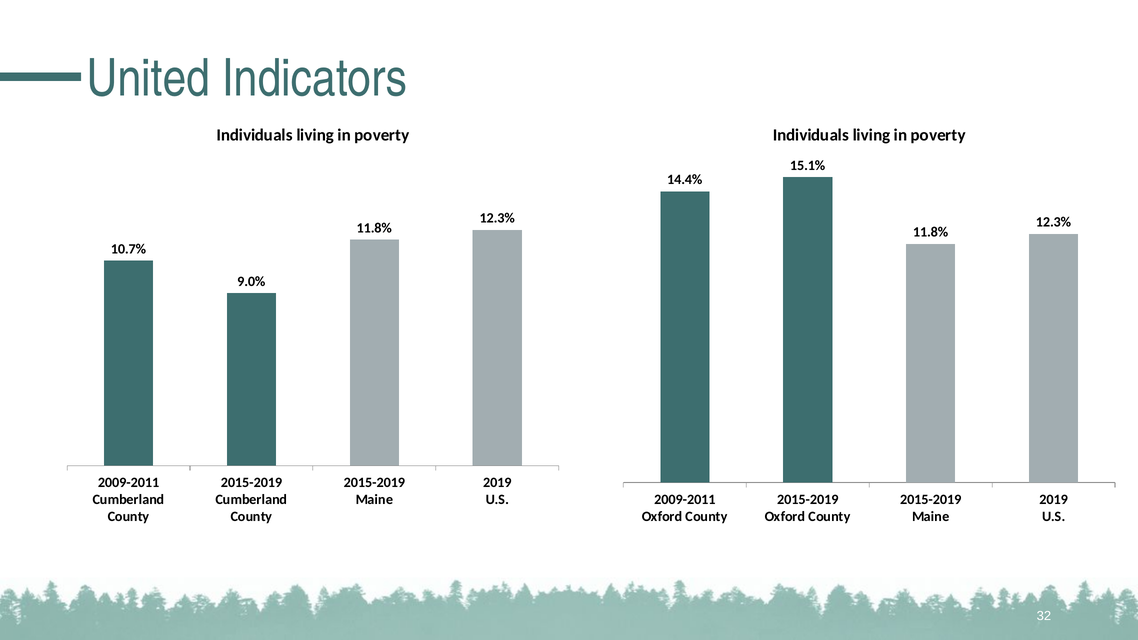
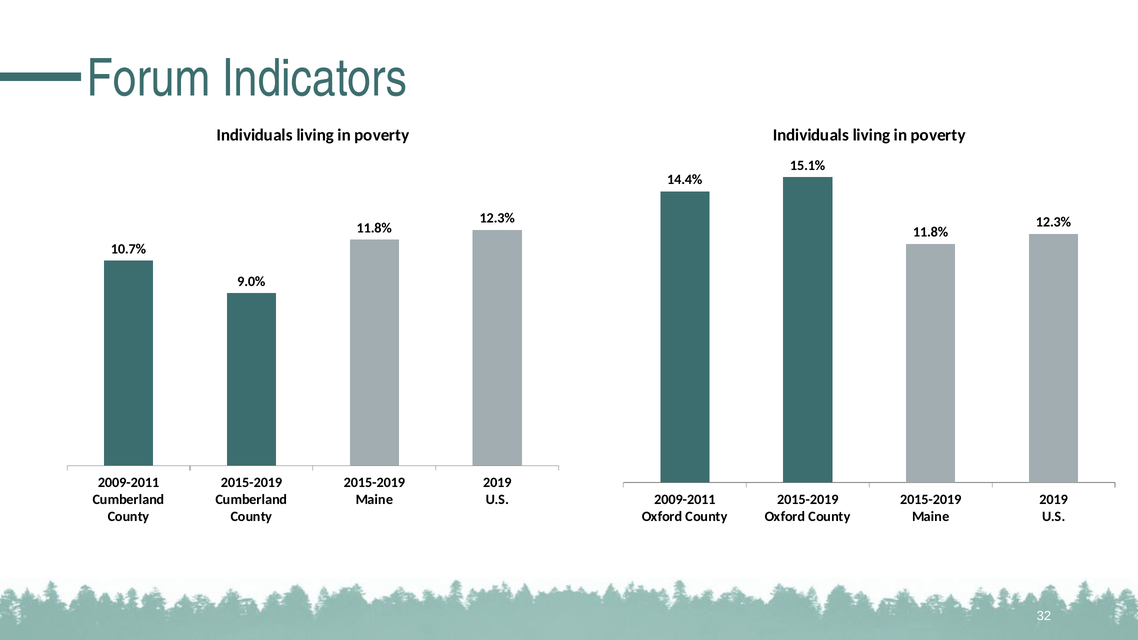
United: United -> Forum (149, 79)
